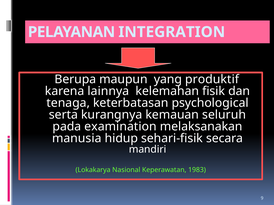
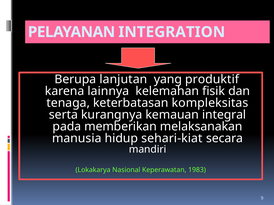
maupun: maupun -> lanjutan (123, 79)
psychological: psychological -> kompleksitas (210, 103)
seluruh: seluruh -> integral (224, 115)
examination: examination -> memberikan (121, 127)
sehari-fisik: sehari-fisik -> sehari-kiat (172, 139)
